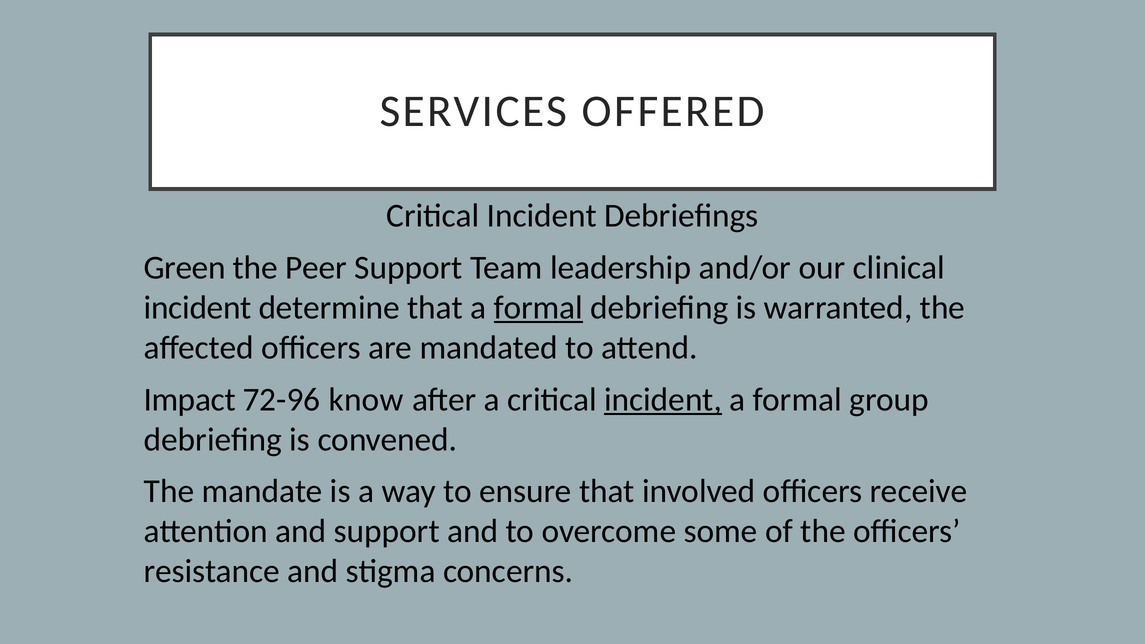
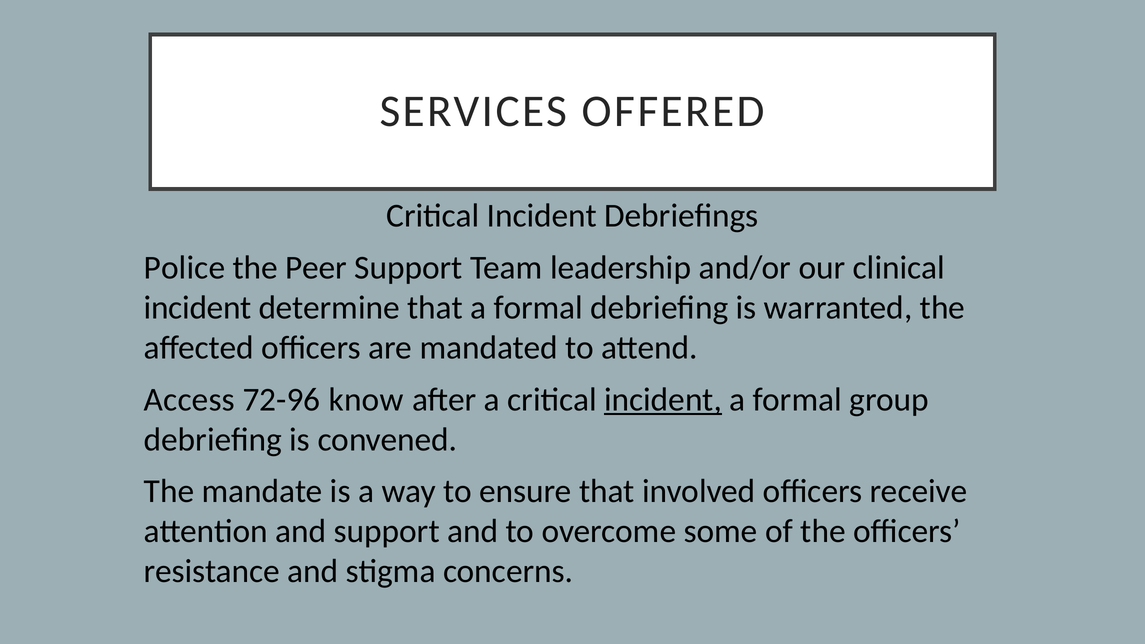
Green: Green -> Police (185, 268)
formal underline: present -> none (538, 308)
Impact: Impact -> Access (189, 400)
